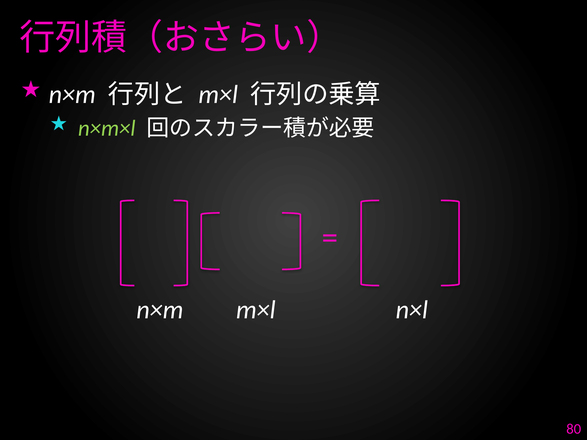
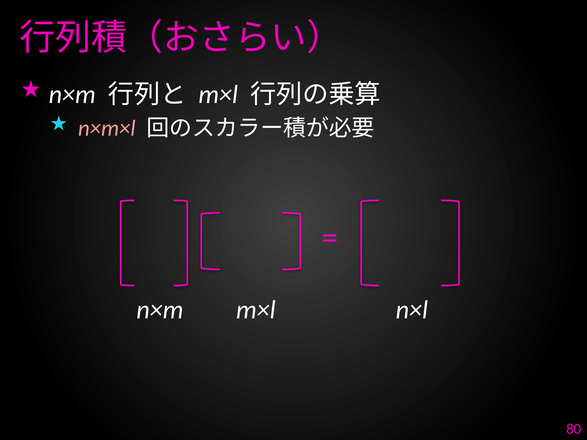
n×m×l colour: light green -> pink (107, 128)
